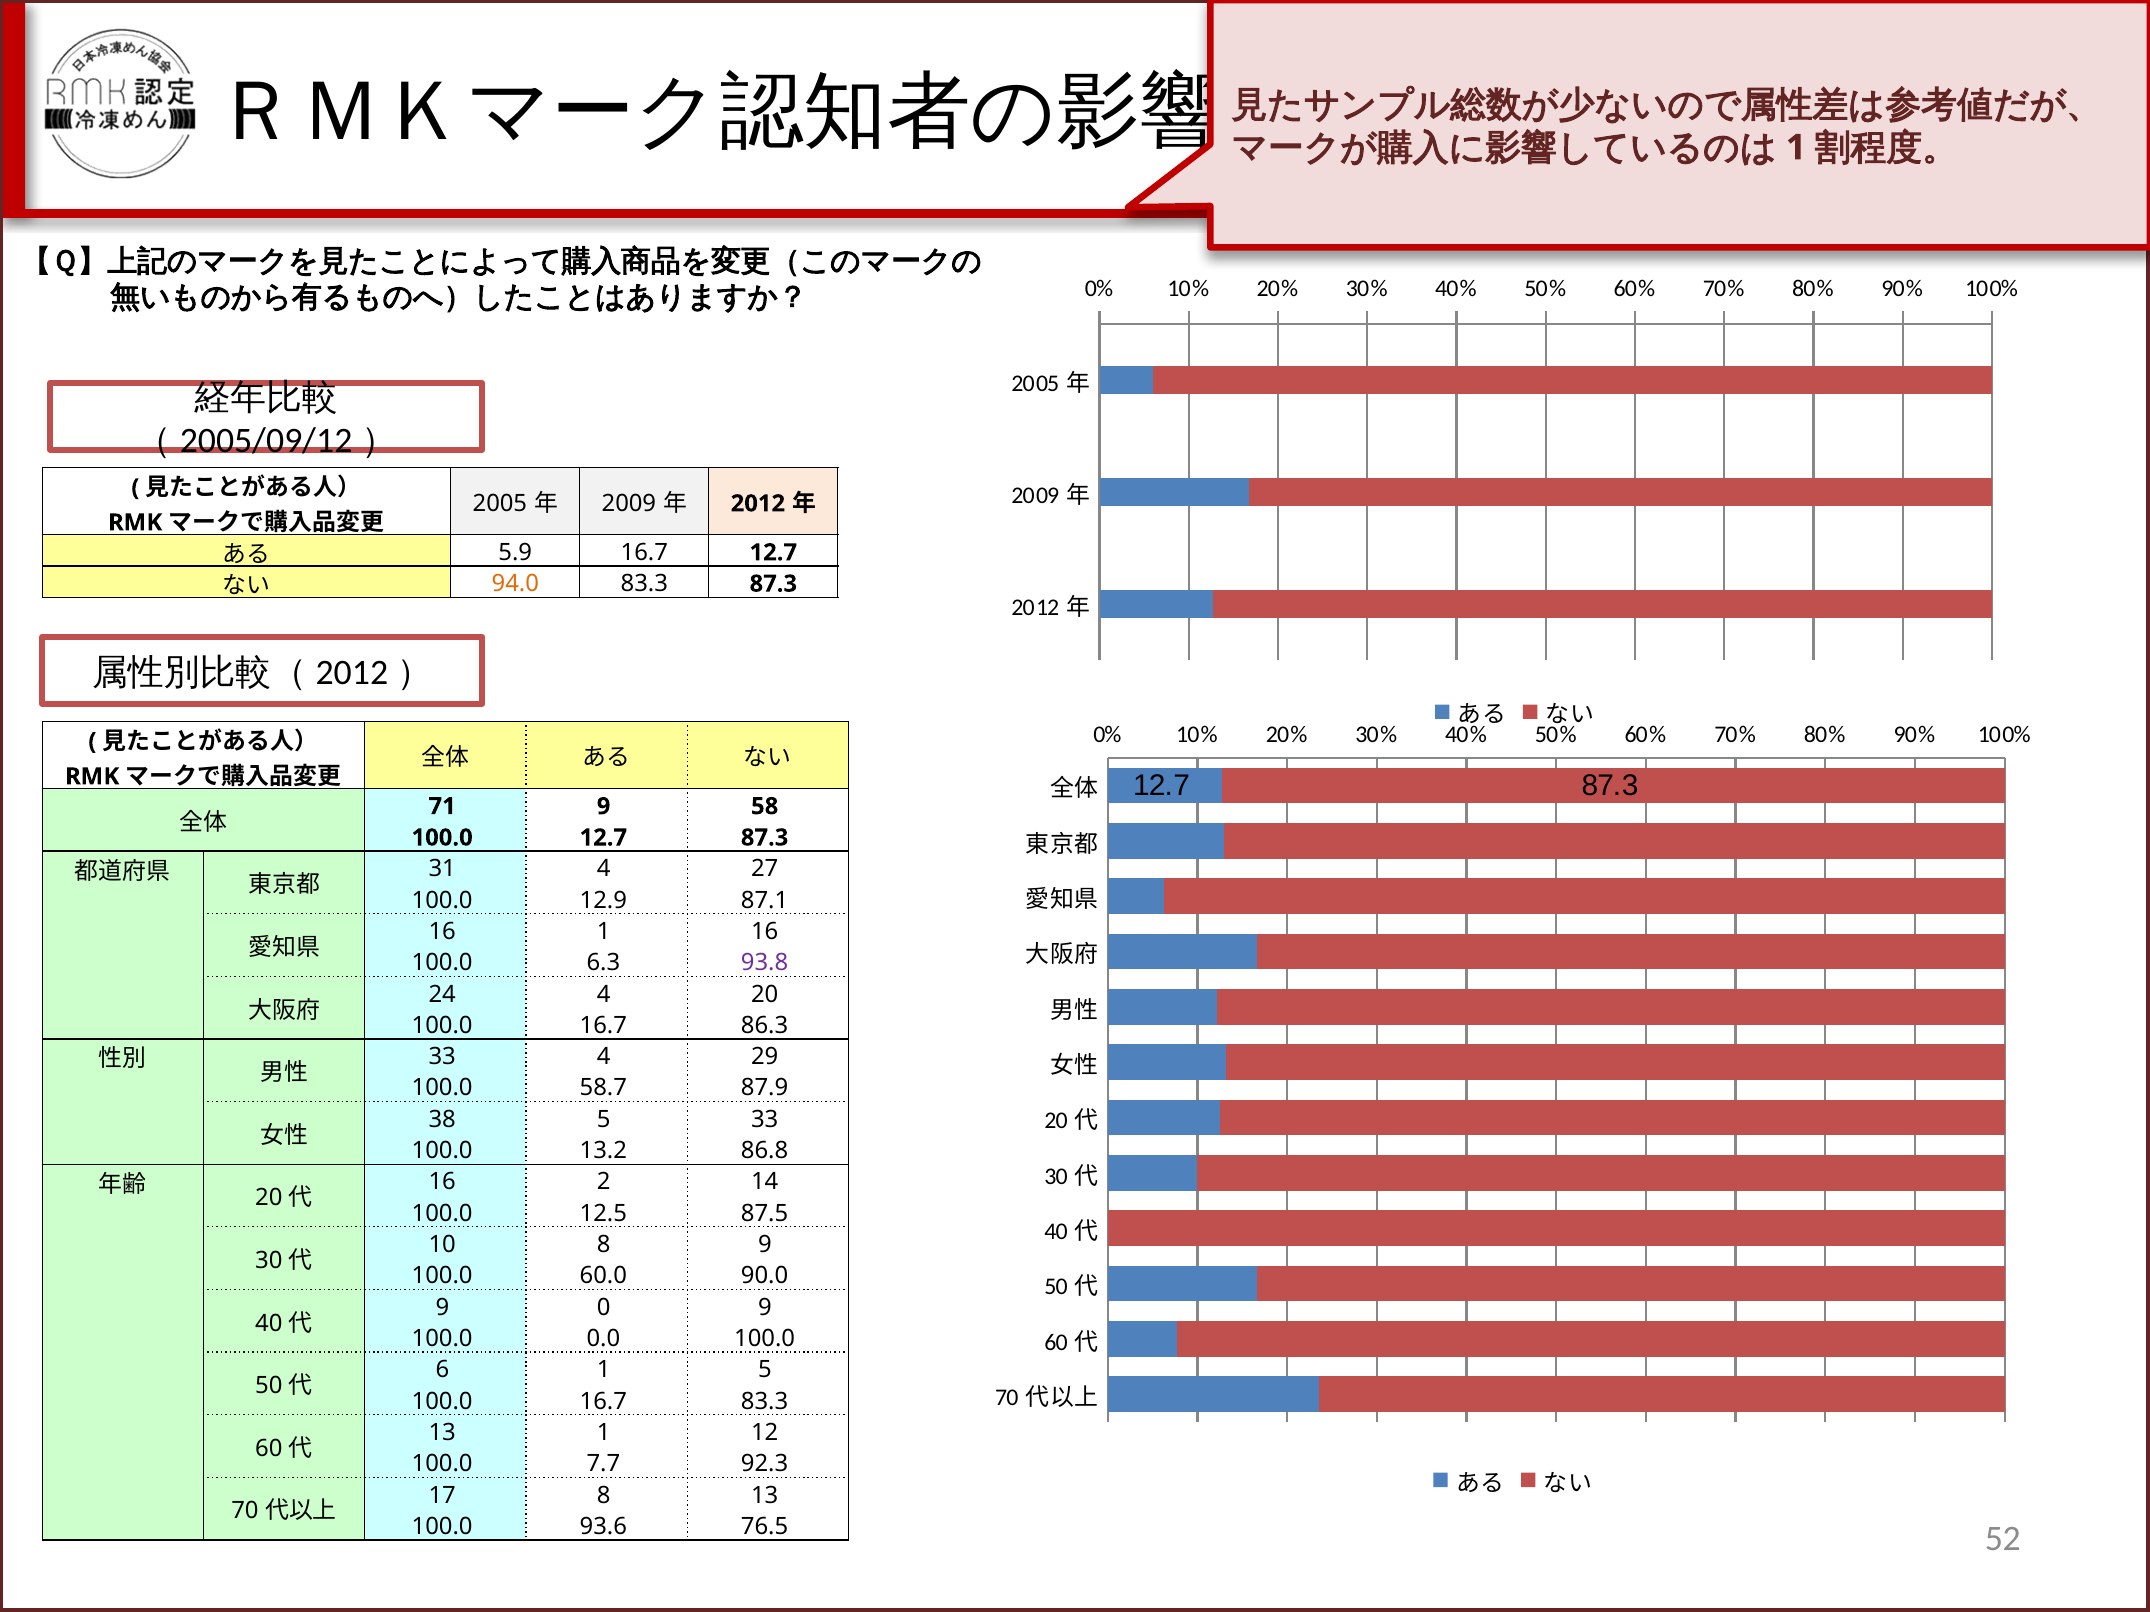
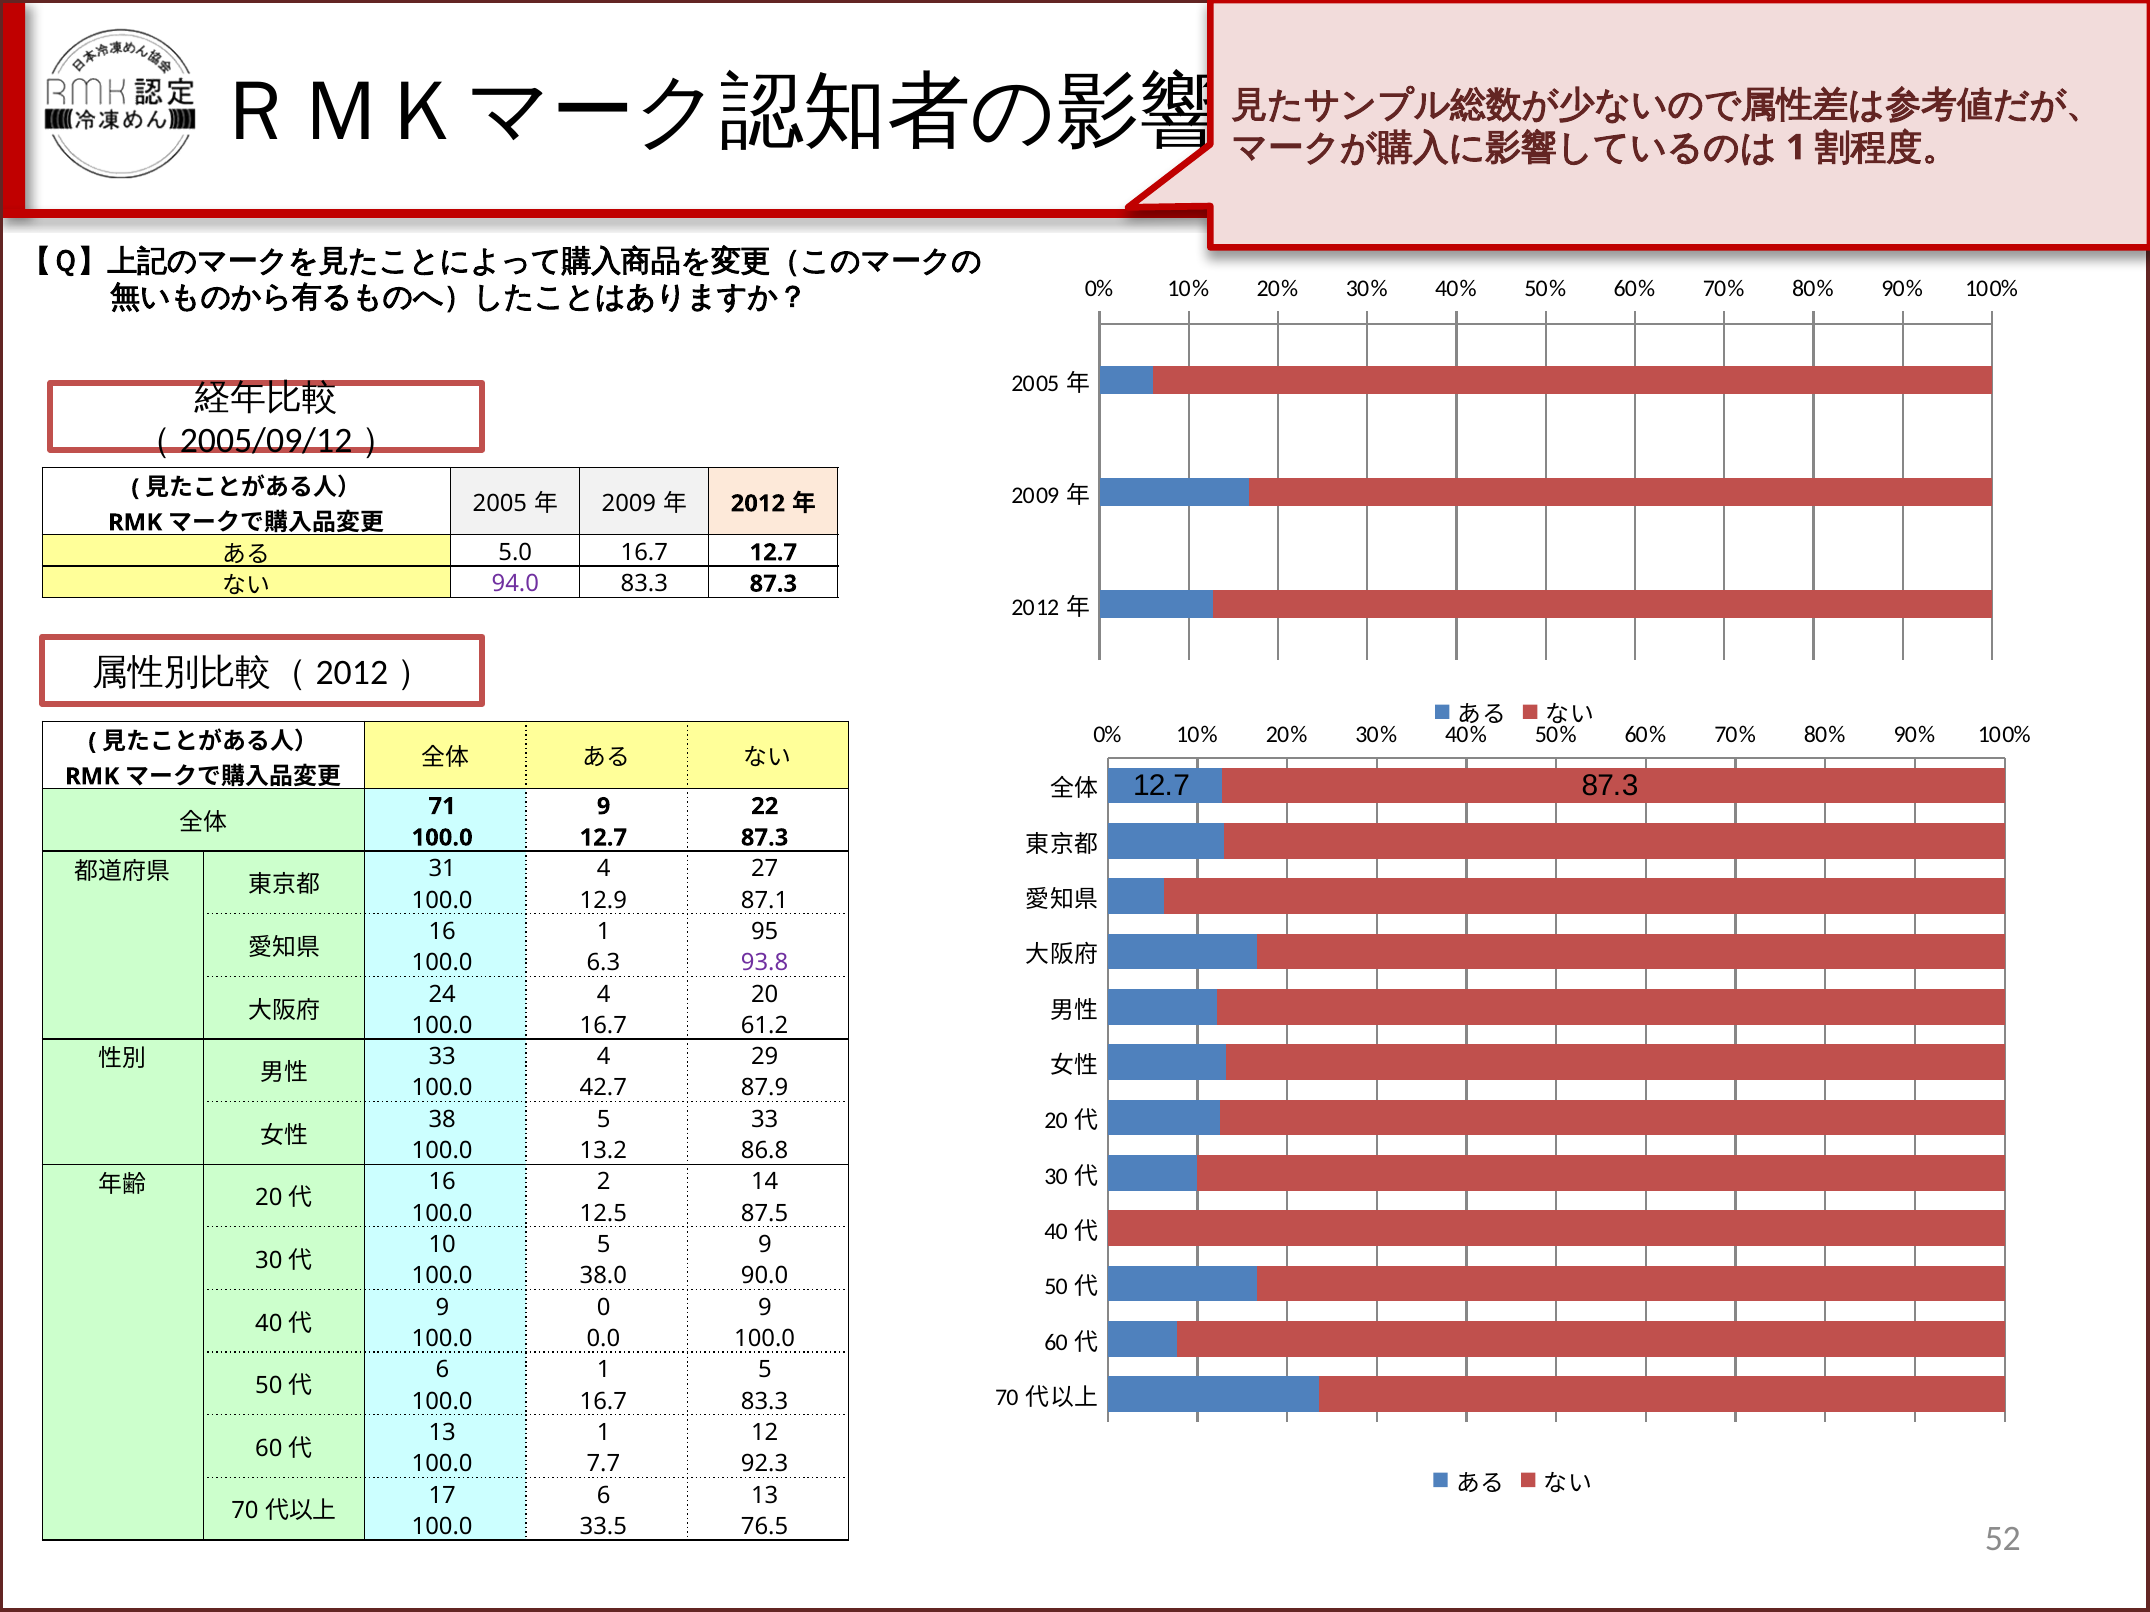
5.9: 5.9 -> 5.0 (515, 553)
94.0 colour: orange -> purple (515, 584)
58: 58 -> 22 (765, 807)
1 16: 16 -> 95 (765, 932)
86.3: 86.3 -> 61.2 (765, 1026)
58.7: 58.7 -> 42.7 (603, 1088)
8: 8 -> 5 (604, 1245)
60.0: 60.0 -> 38.0 (603, 1276)
8: 8 -> 6 (604, 1496)
93.6: 93.6 -> 33.5 (603, 1527)
